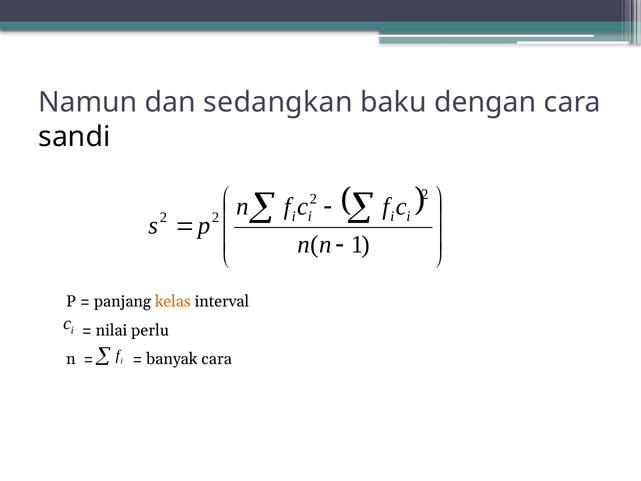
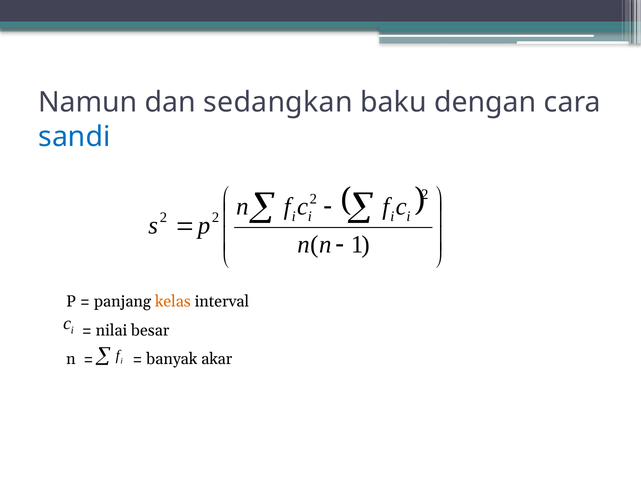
sandi colour: black -> blue (74, 137)
perlu: perlu -> besar (150, 330)
banyak cara: cara -> akar (217, 359)
